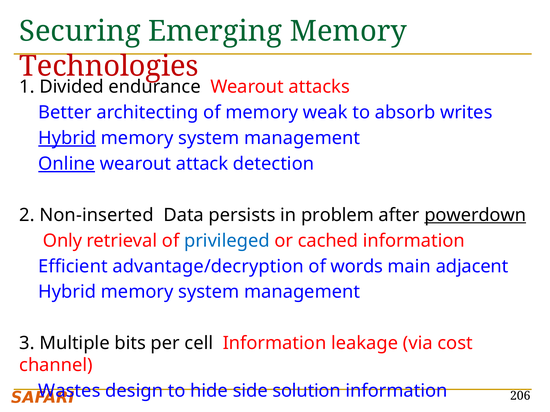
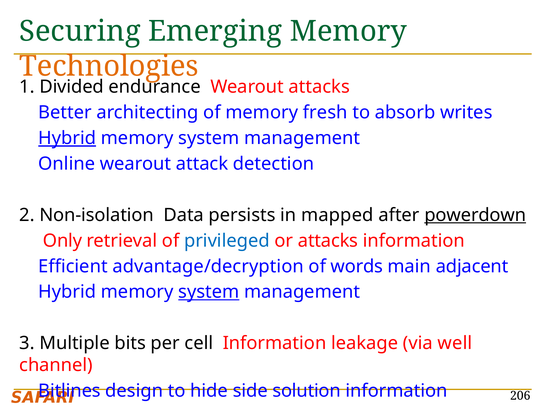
Technologies colour: red -> orange (109, 66)
weak: weak -> fresh (325, 113)
Online underline: present -> none (67, 164)
Non-inserted: Non-inserted -> Non-isolation (97, 215)
problem: problem -> mapped (337, 215)
or cached: cached -> attacks (328, 241)
system underline: none -> present (209, 292)
cost: cost -> well (455, 344)
Wastes: Wastes -> Bitlines (70, 391)
